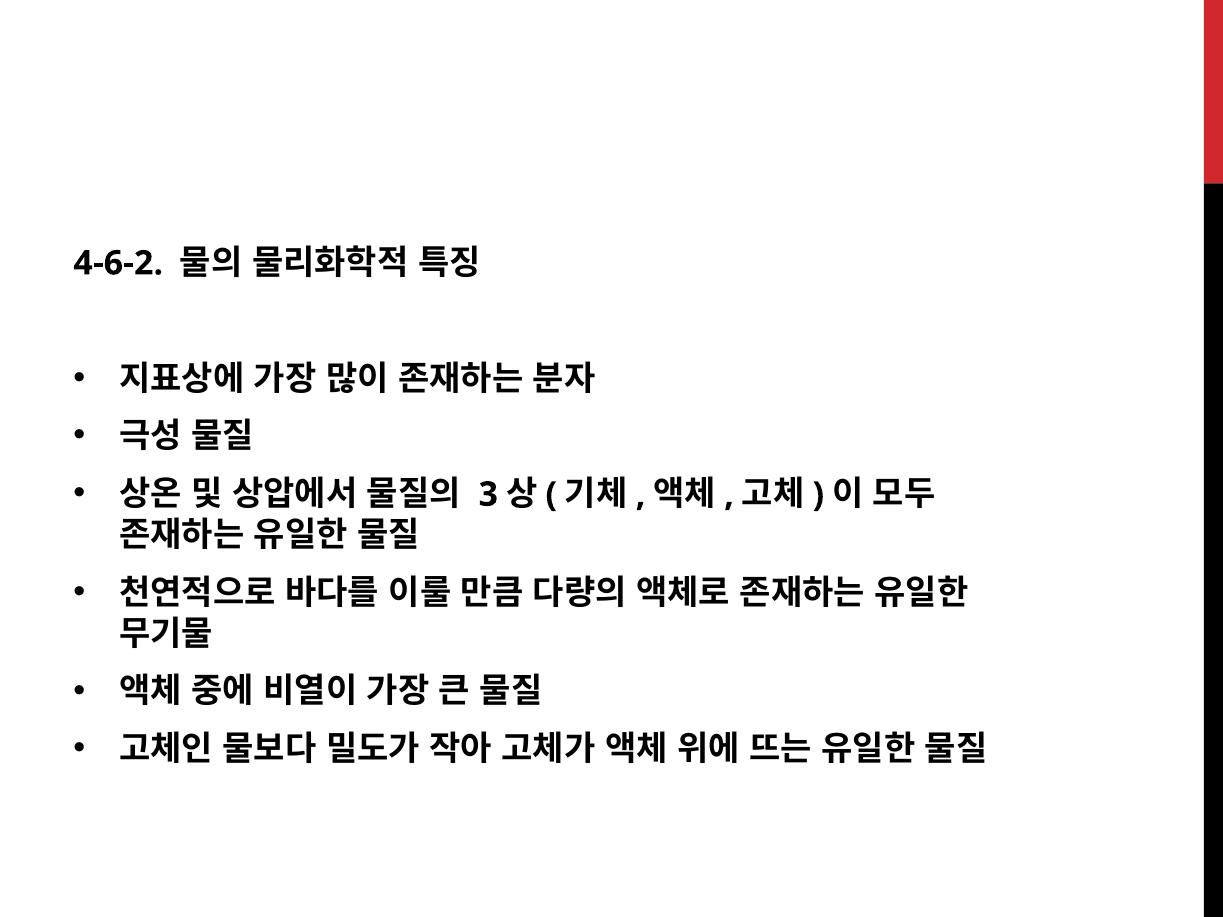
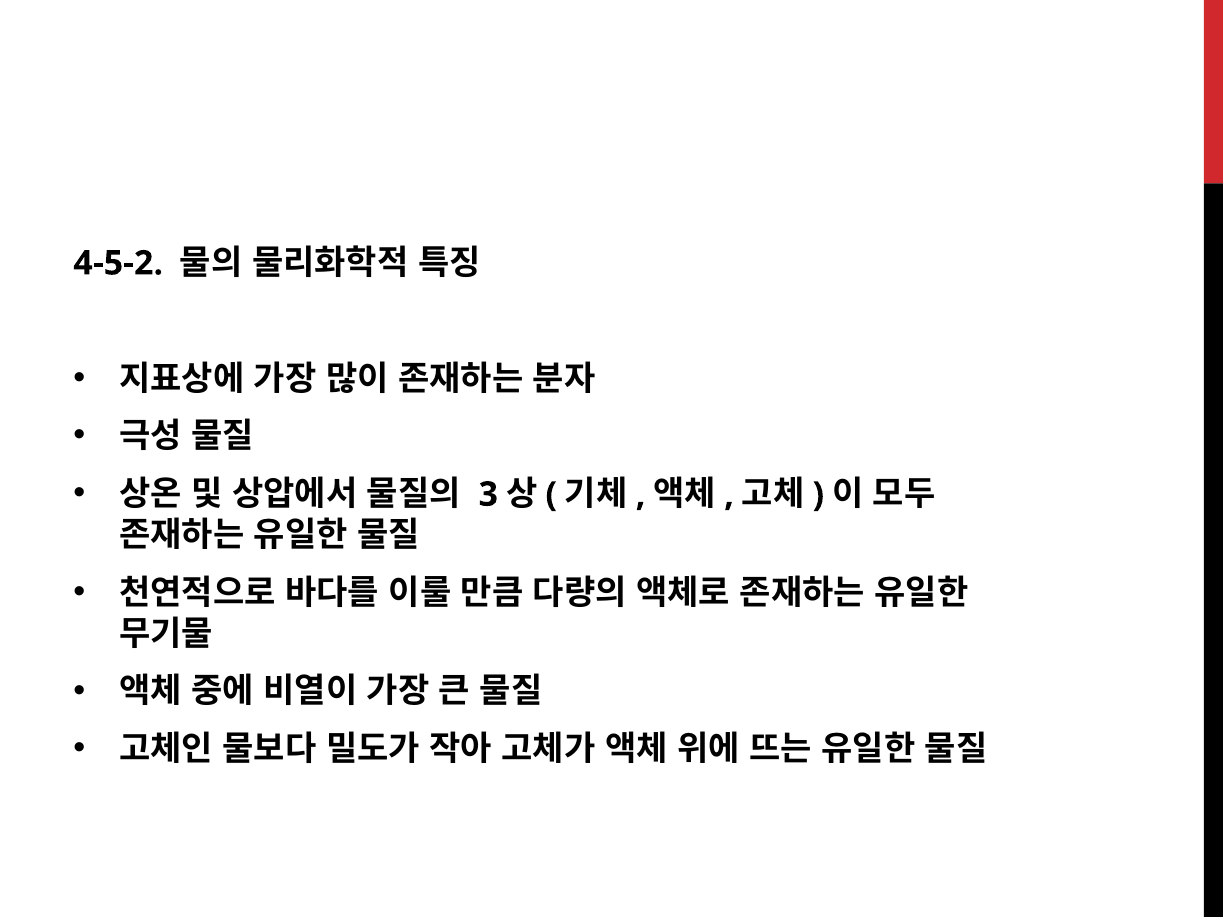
4-6-2: 4-6-2 -> 4-5-2 (118, 263)
